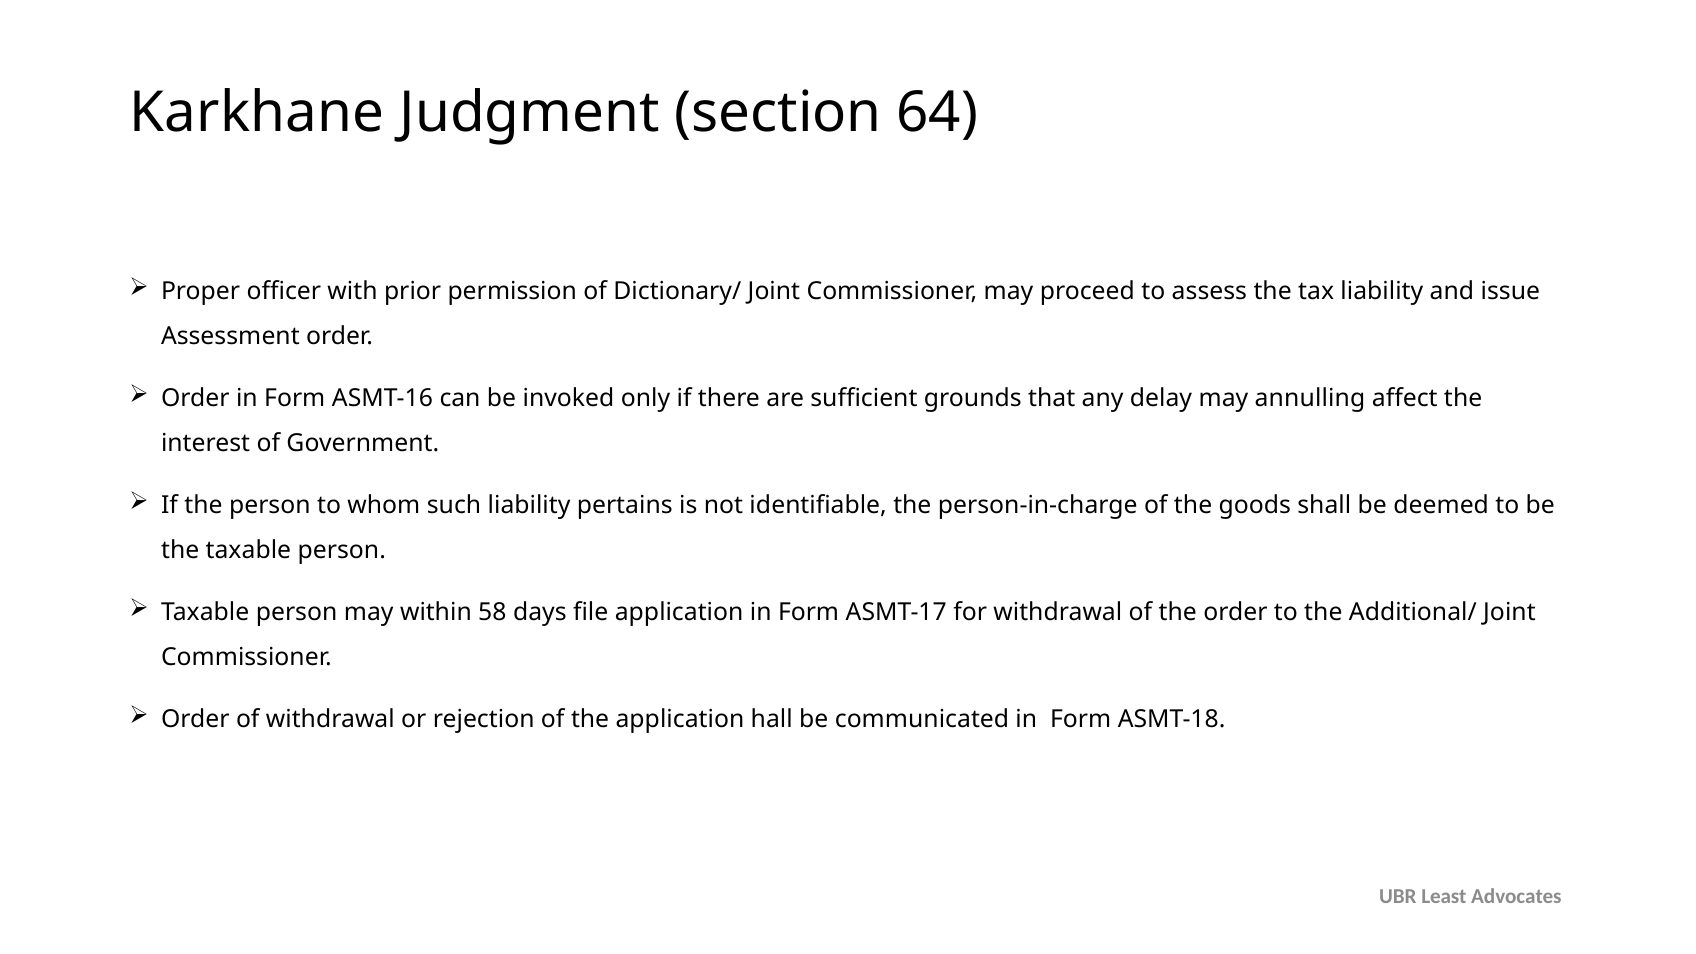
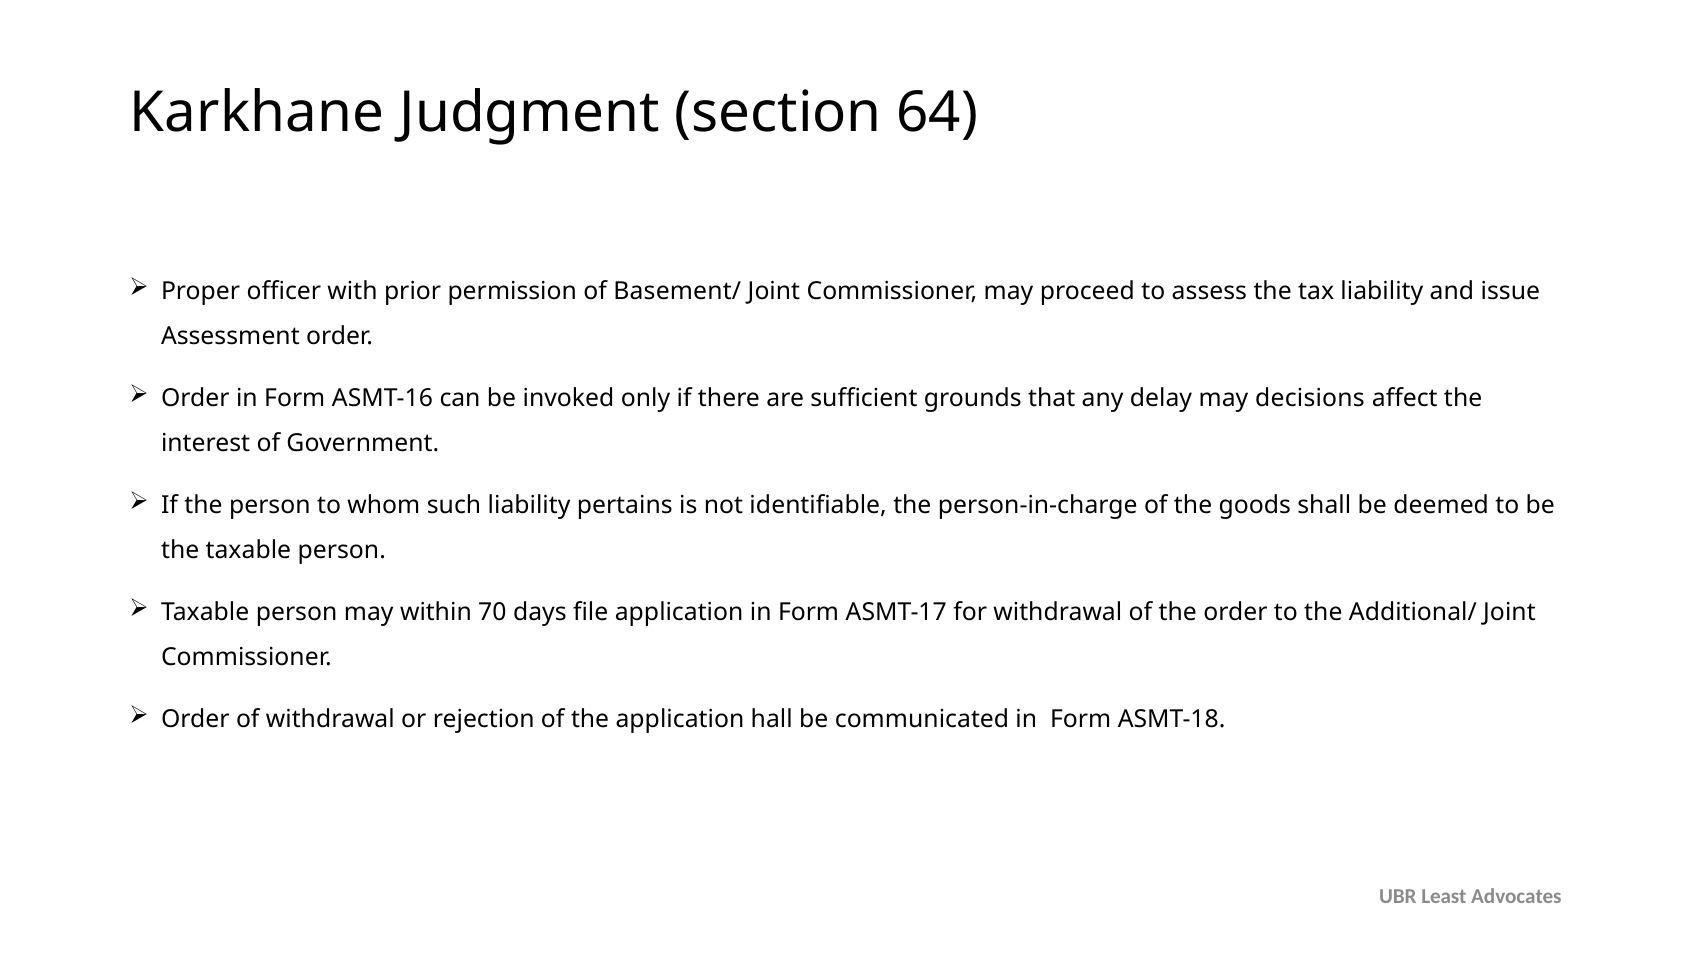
Dictionary/: Dictionary/ -> Basement/ (677, 292)
annulling: annulling -> decisions (1310, 399)
58: 58 -> 70 (492, 613)
